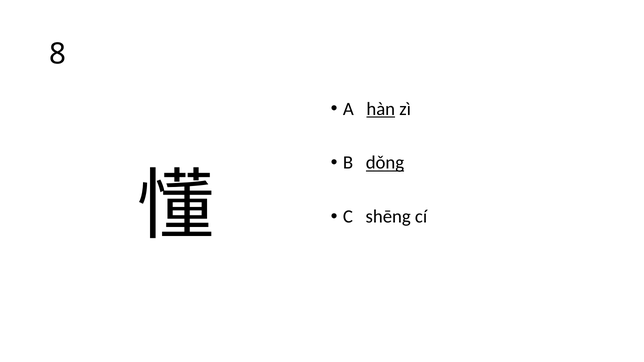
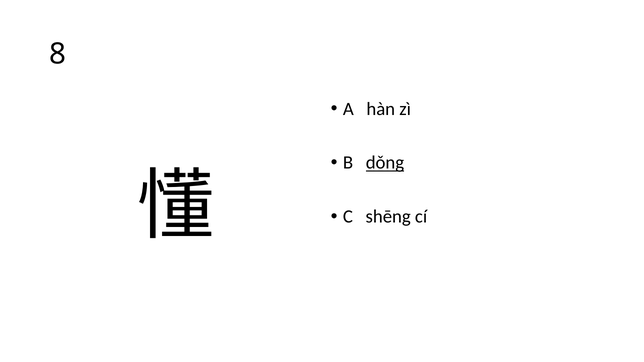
hàn underline: present -> none (381, 109)
